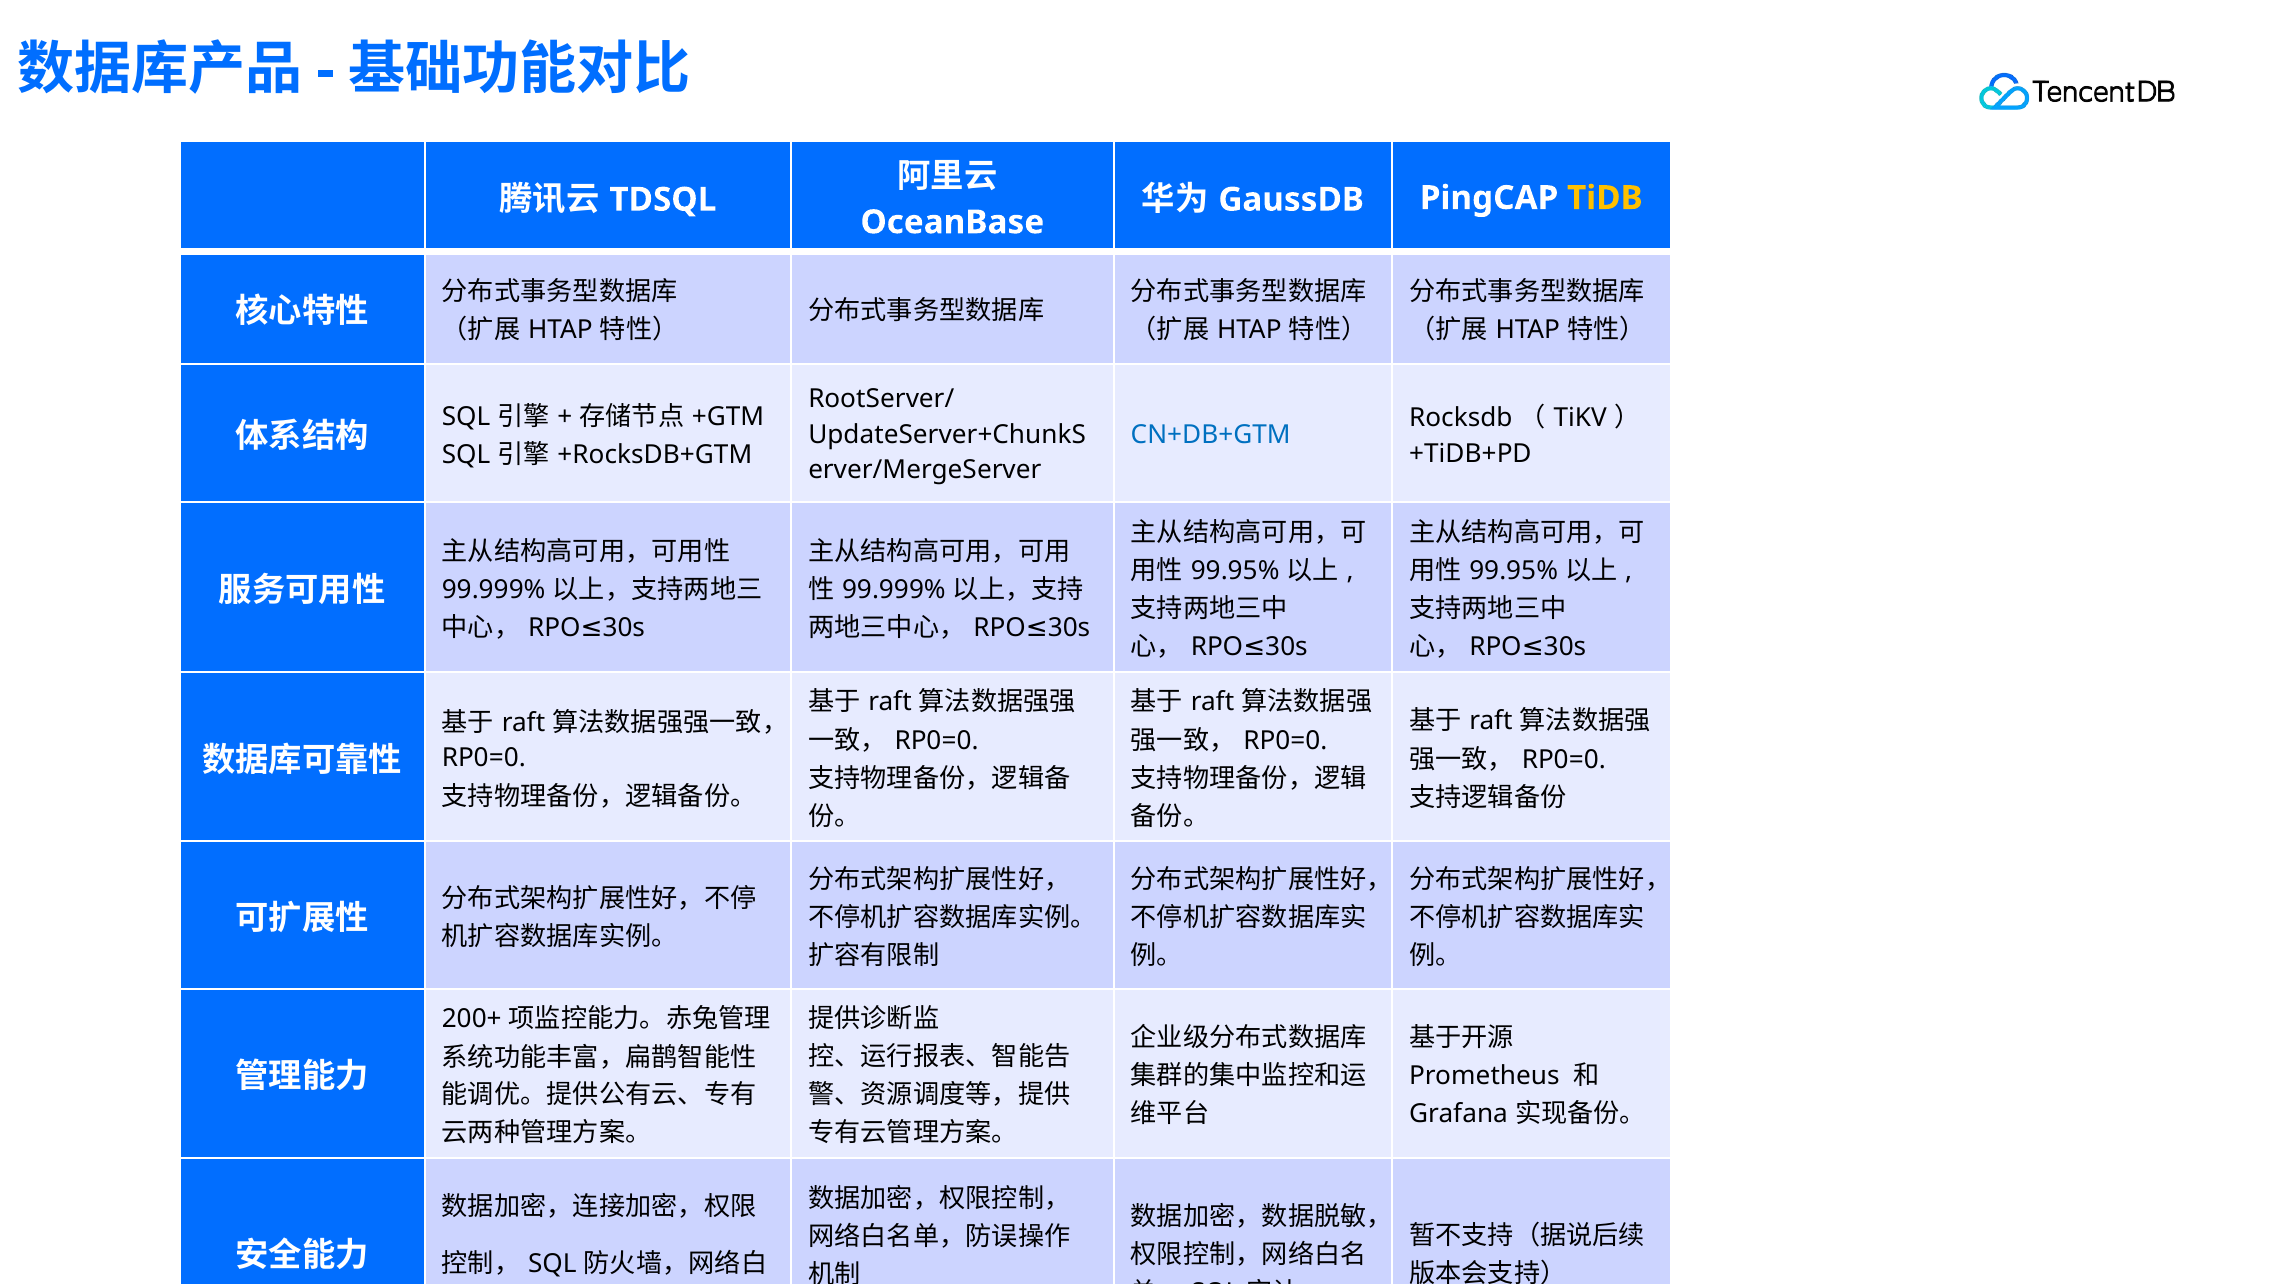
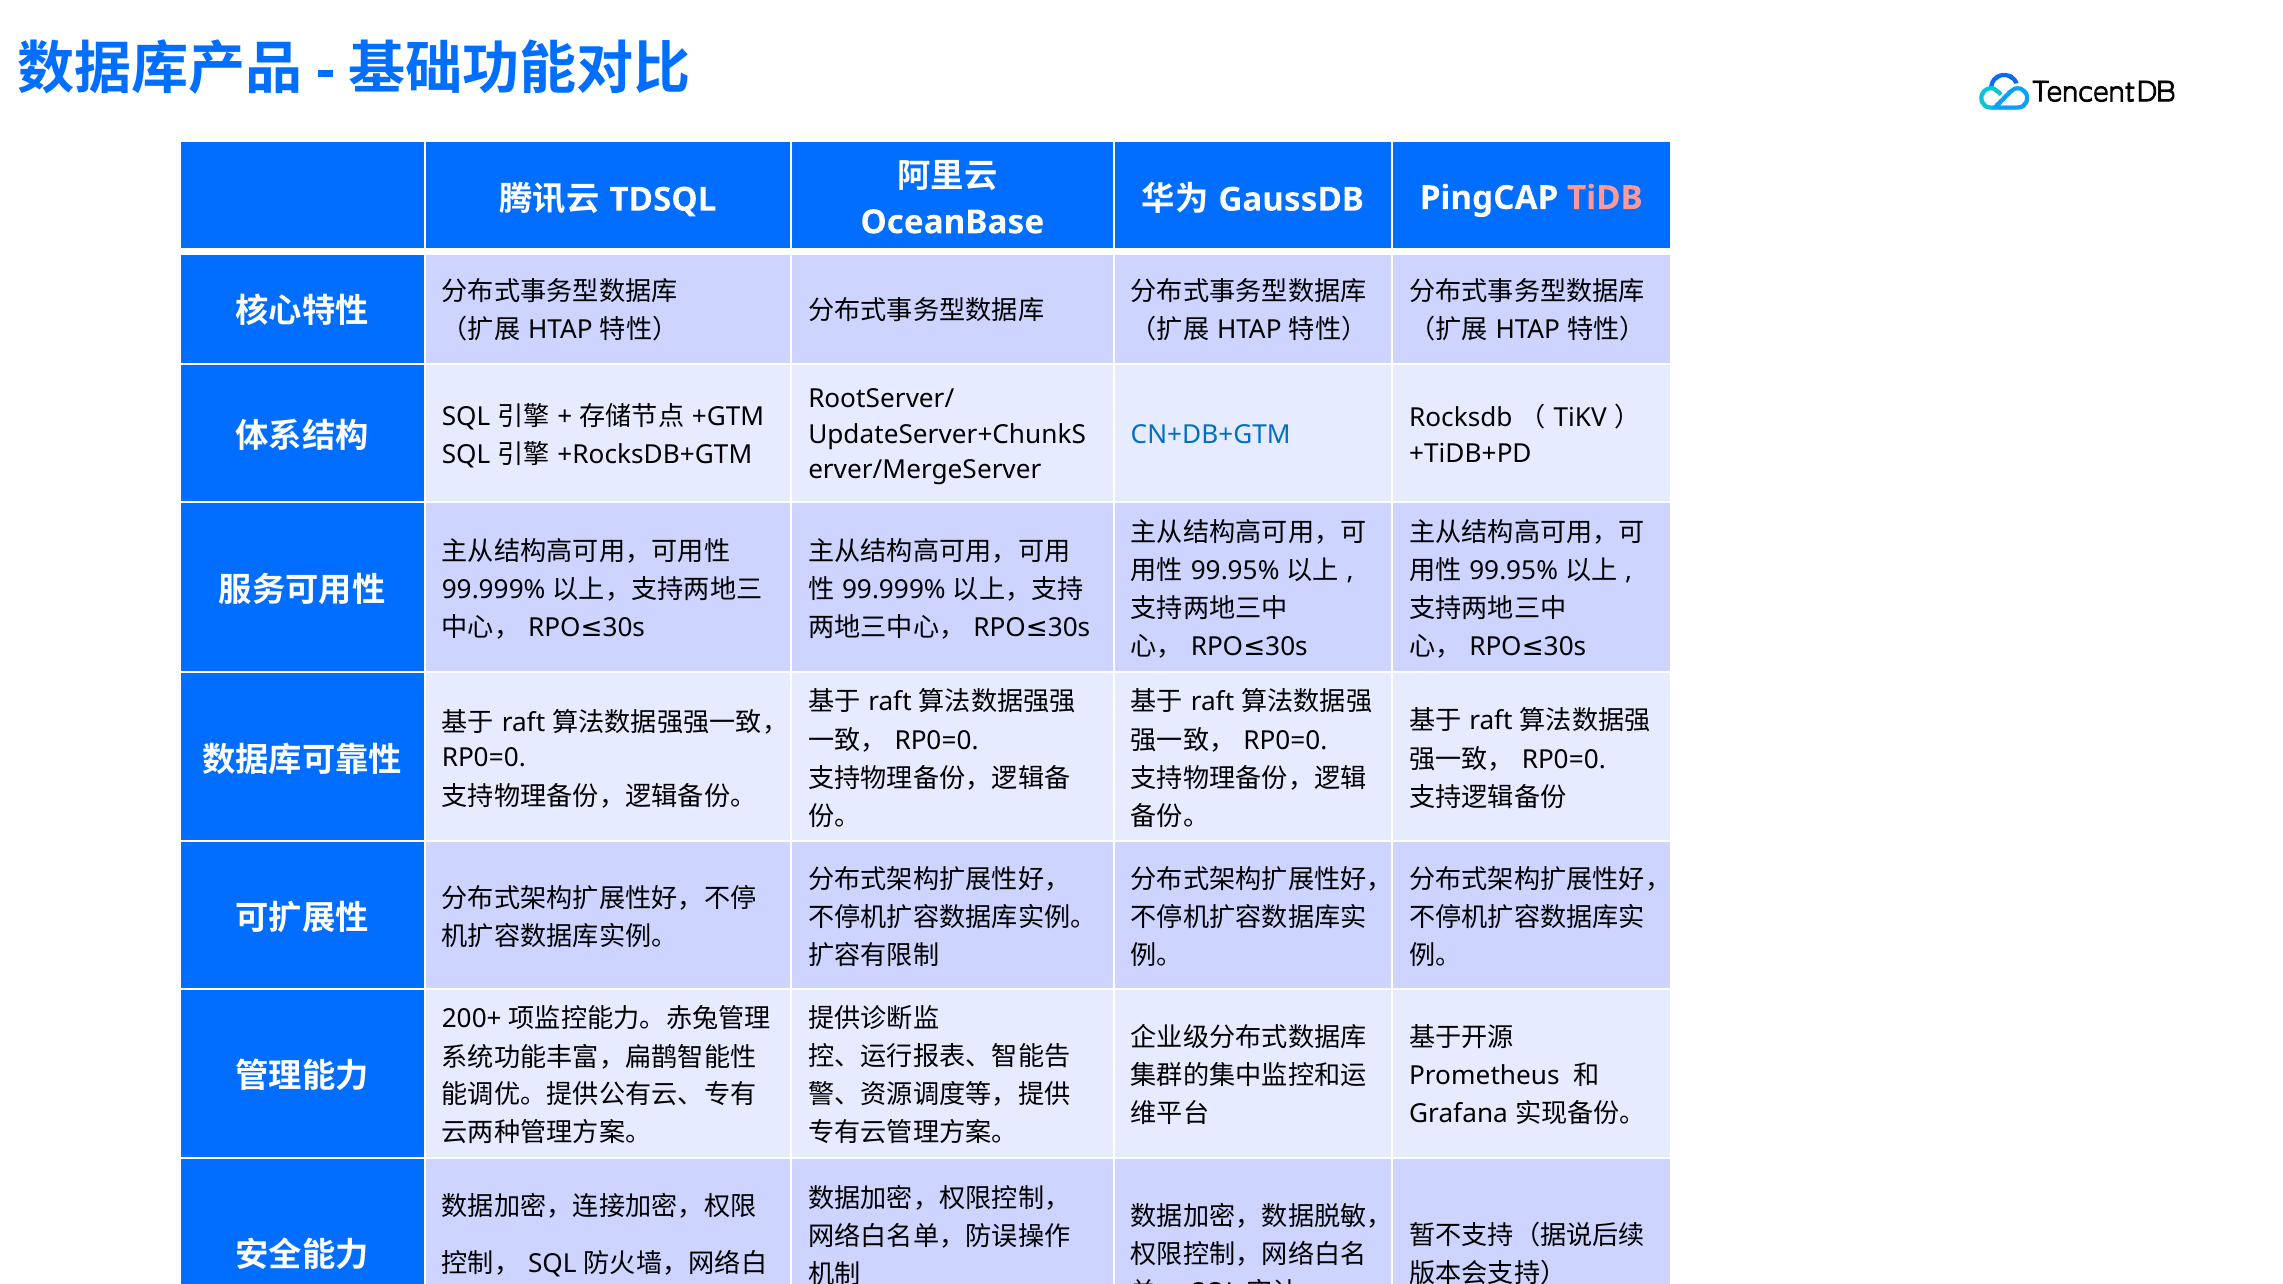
TiDB colour: yellow -> pink (1605, 198)
